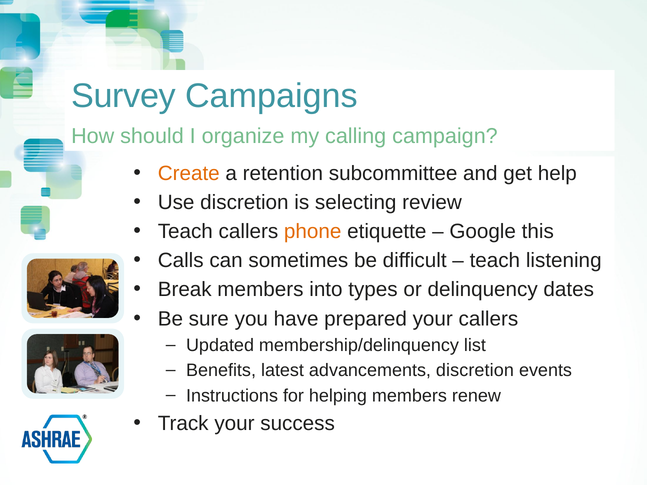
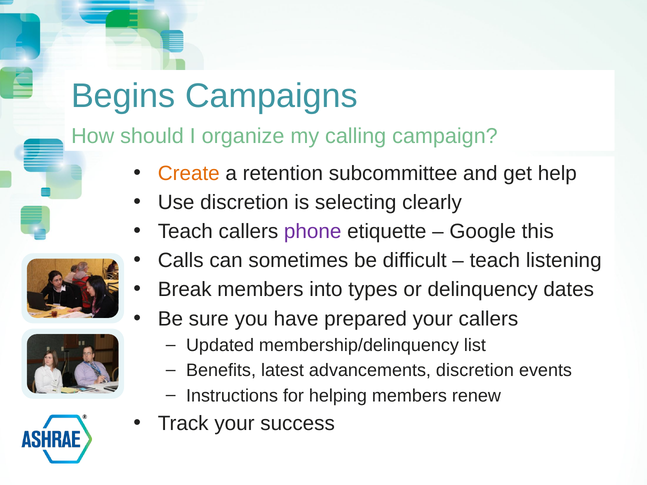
Survey: Survey -> Begins (123, 96)
review: review -> clearly (432, 203)
phone colour: orange -> purple (313, 232)
